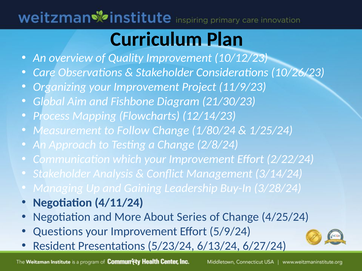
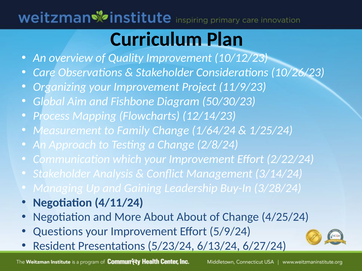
21/30/23: 21/30/23 -> 50/30/23 (229, 102)
Follow: Follow -> Family (133, 131)
1/80/24: 1/80/24 -> 1/64/24 (214, 131)
About Series: Series -> About (192, 217)
